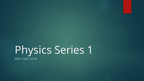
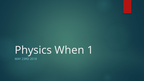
Series: Series -> When (69, 50)
